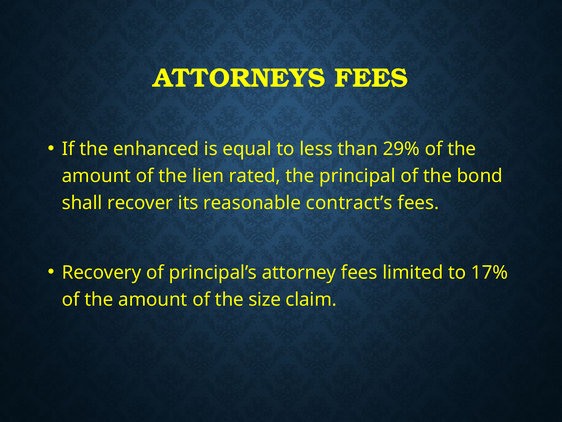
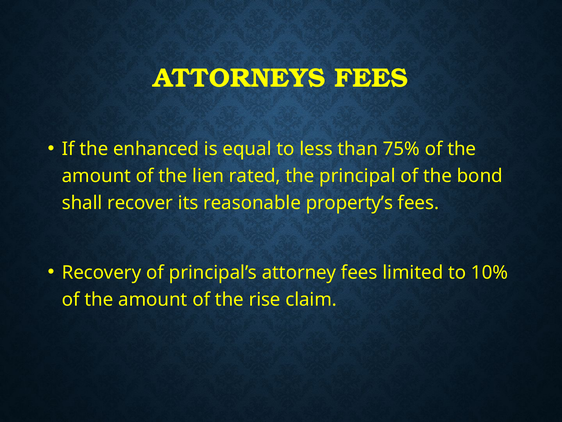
29%: 29% -> 75% (401, 149)
contract’s: contract’s -> property’s (349, 203)
17%: 17% -> 10% (489, 272)
size: size -> rise (265, 299)
